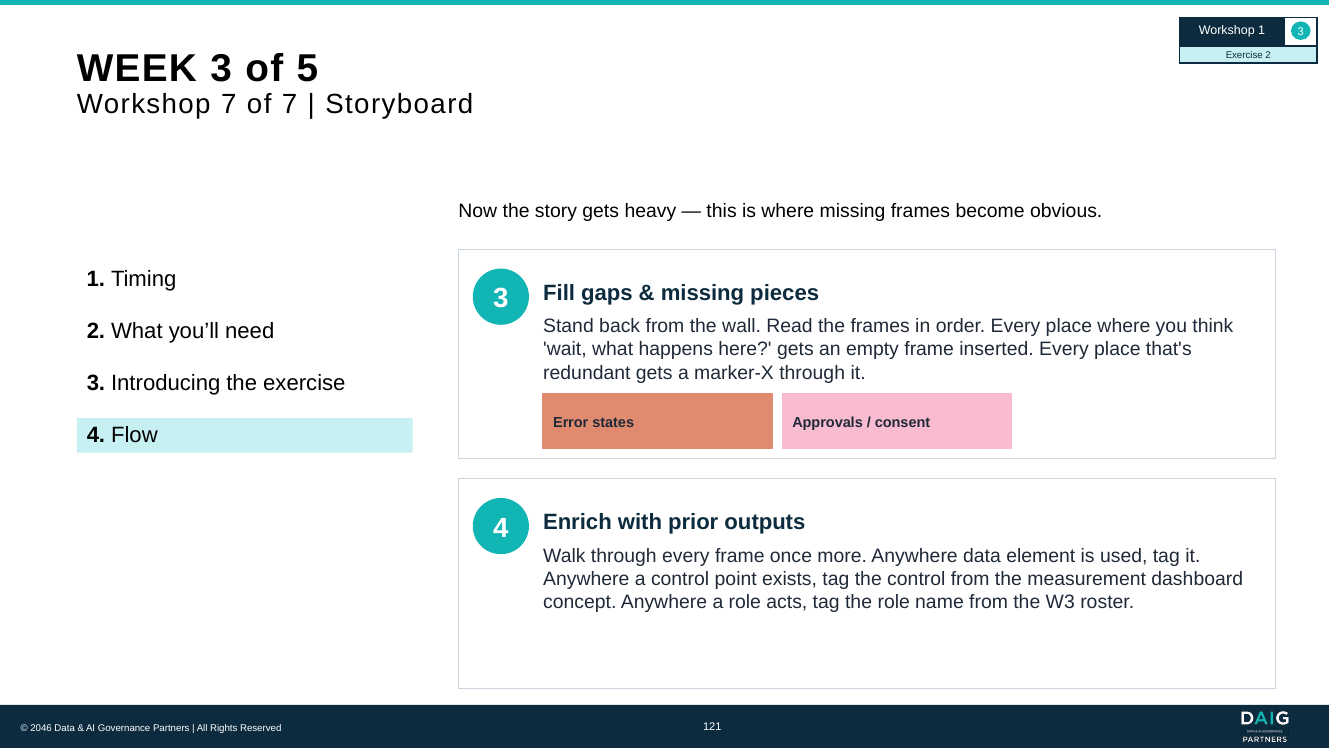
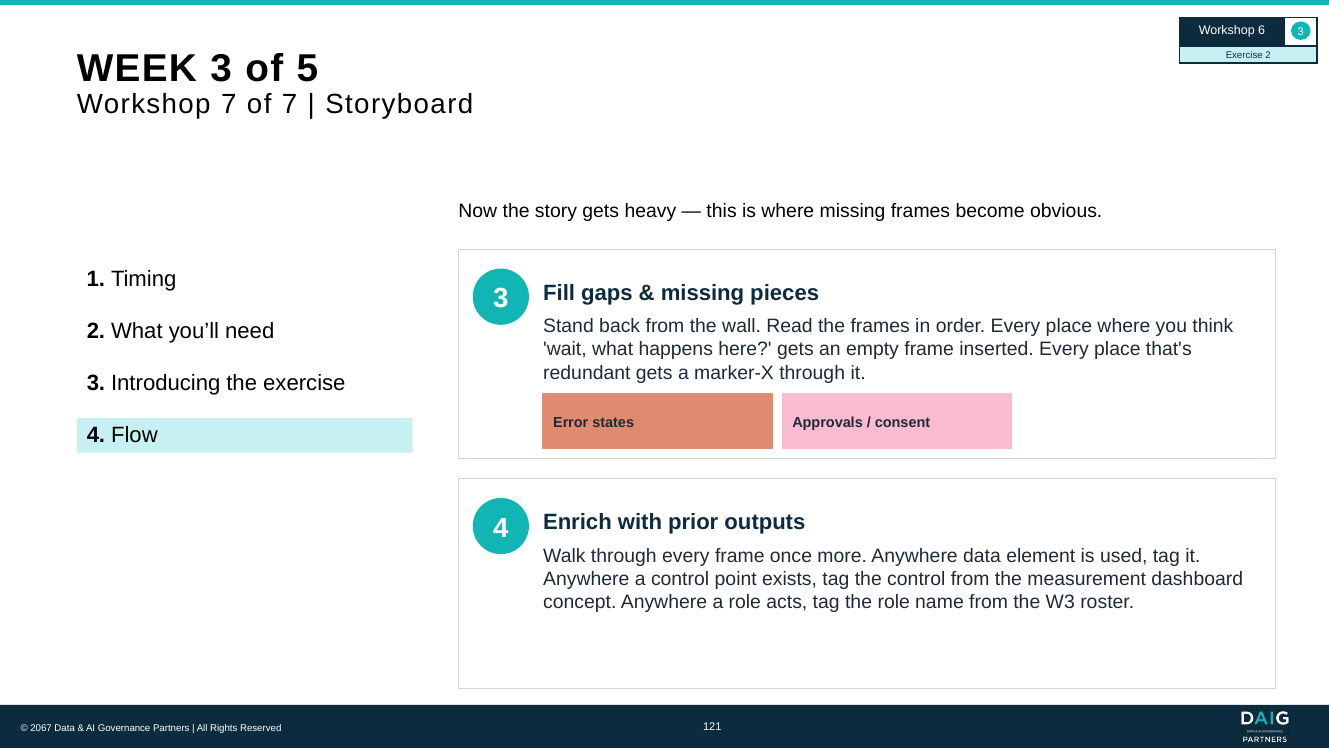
Workshop 1: 1 -> 6 (1262, 30)
2046: 2046 -> 2067 (41, 728)
